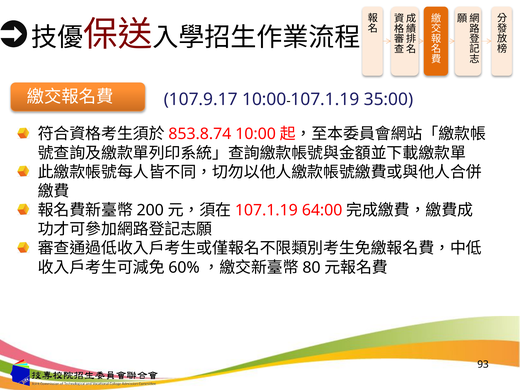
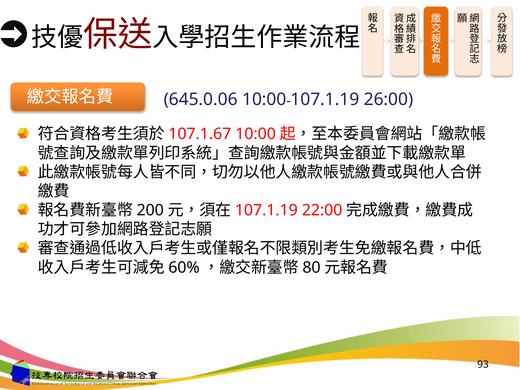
107.9.17: 107.9.17 -> 645.0.06 (201, 100)
35:00: 35:00 -> 26:00 (389, 100)
853.8.74: 853.8.74 -> 107.1.67 (200, 134)
64:00: 64:00 -> 22:00 (322, 210)
